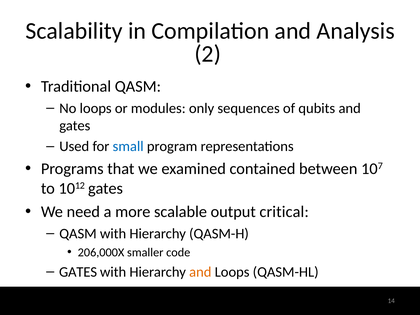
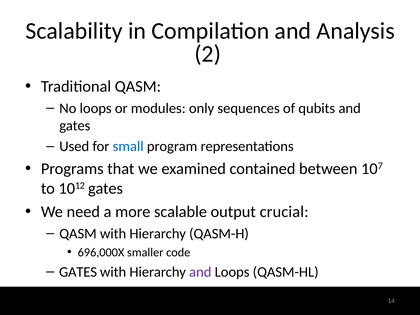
critical: critical -> crucial (284, 212)
206,000X: 206,000X -> 696,000X (101, 252)
and colour: orange -> purple (200, 272)
